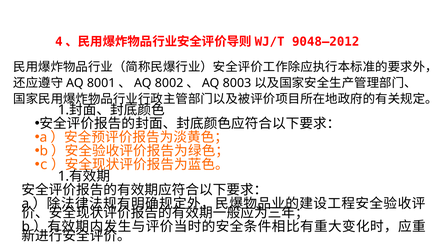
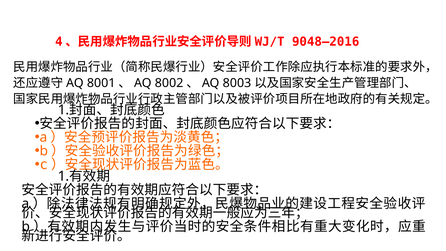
9048—2012: 9048—2012 -> 9048—2016 (326, 42)
